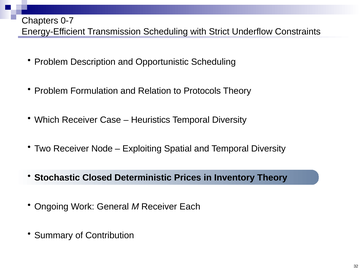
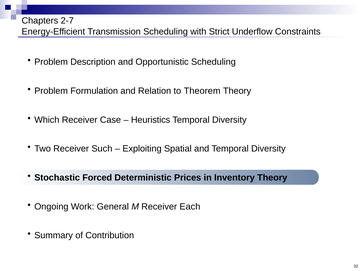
0-7: 0-7 -> 2-7 (67, 21)
Protocols: Protocols -> Theorem (202, 91)
Node: Node -> Such (102, 149)
Closed: Closed -> Forced (97, 177)
